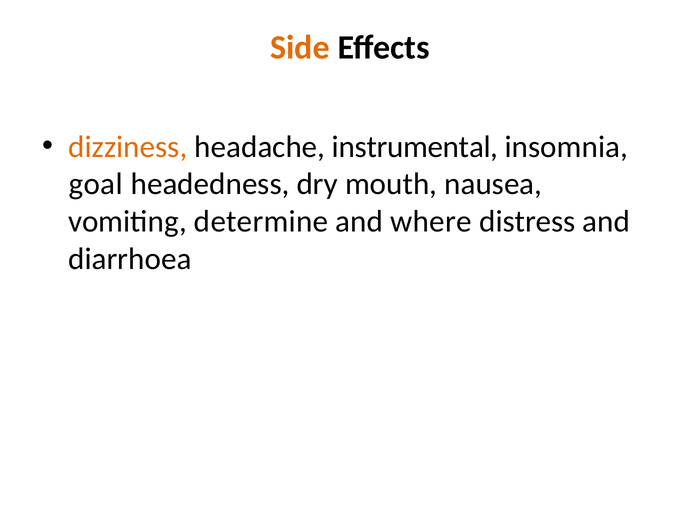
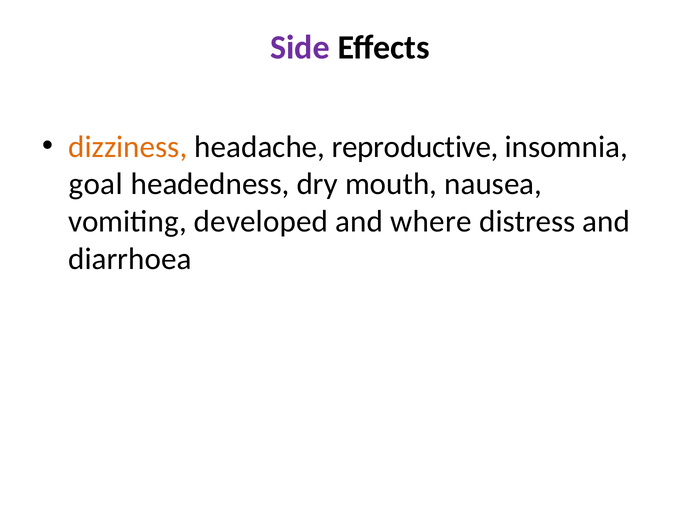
Side colour: orange -> purple (300, 47)
instrumental: instrumental -> reproductive (415, 147)
determine: determine -> developed (261, 222)
